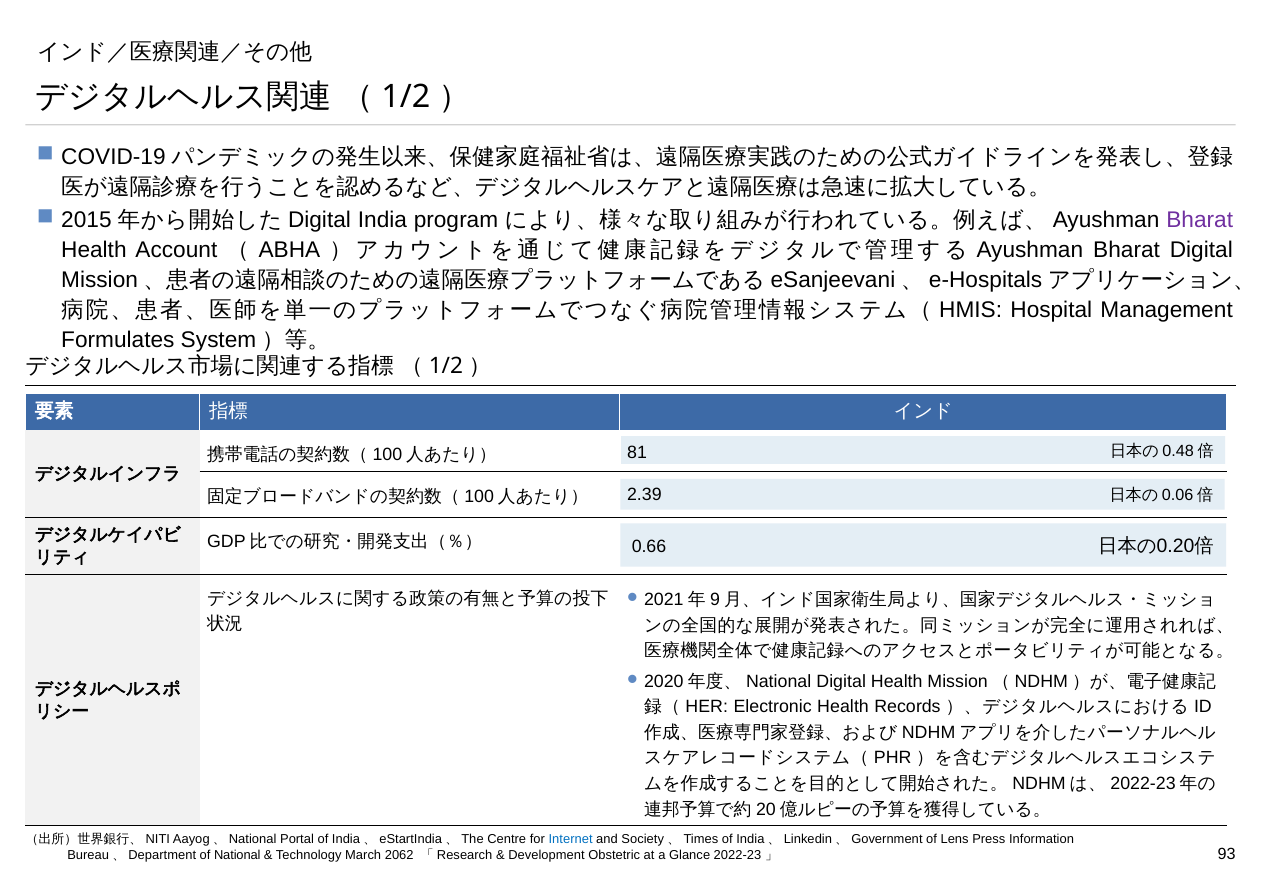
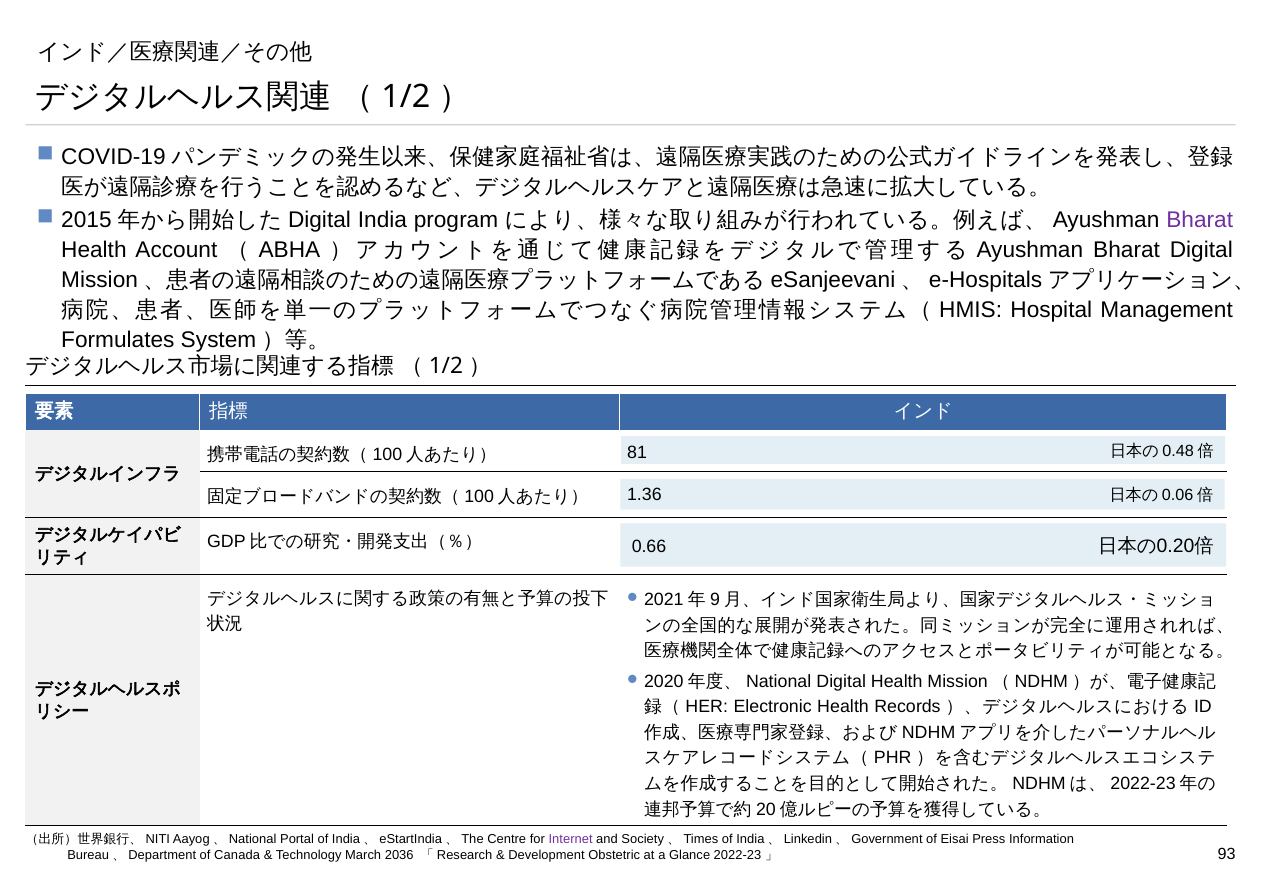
2.39: 2.39 -> 1.36 (644, 495)
Internet colour: blue -> purple (571, 839)
Lens: Lens -> Eisai (955, 839)
of National: National -> Canada (237, 855)
2062: 2062 -> 2036 (399, 855)
